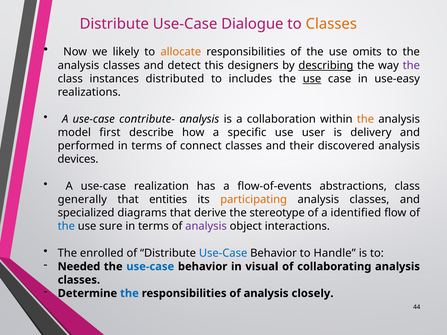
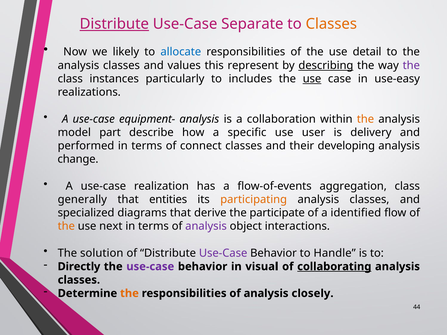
Distribute underline: none -> present (114, 24)
Dialogue: Dialogue -> Separate (252, 24)
allocate colour: orange -> blue (181, 52)
omits: omits -> detail (367, 52)
detect: detect -> values (184, 66)
designers: designers -> represent (253, 66)
distributed: distributed -> particularly (175, 79)
contribute-: contribute- -> equipment- (147, 119)
first: first -> part (110, 133)
discovered: discovered -> developing (346, 146)
devices: devices -> change (78, 159)
abstractions: abstractions -> aggregation (353, 186)
stereotype: stereotype -> participate (277, 213)
the colour: blue -> orange (66, 226)
sure: sure -> next (111, 226)
enrolled: enrolled -> solution (102, 253)
Use-Case colour: blue -> purple (223, 253)
Needed: Needed -> Directly (79, 267)
use-case colour: blue -> purple (150, 267)
collaborating underline: none -> present (334, 267)
the colour: blue -> orange (129, 294)
